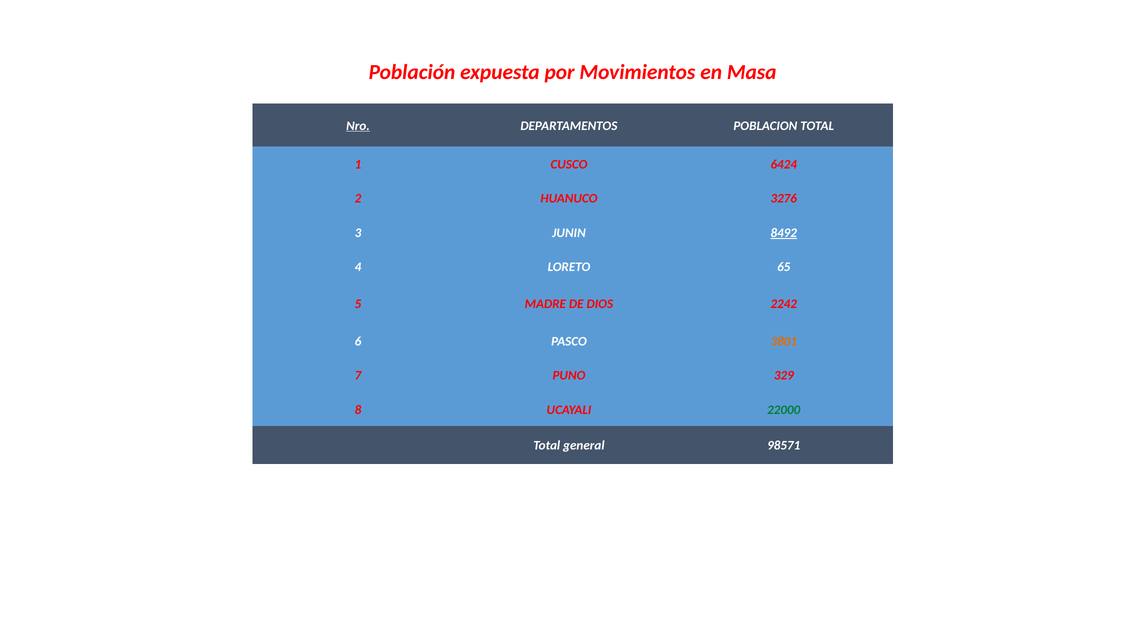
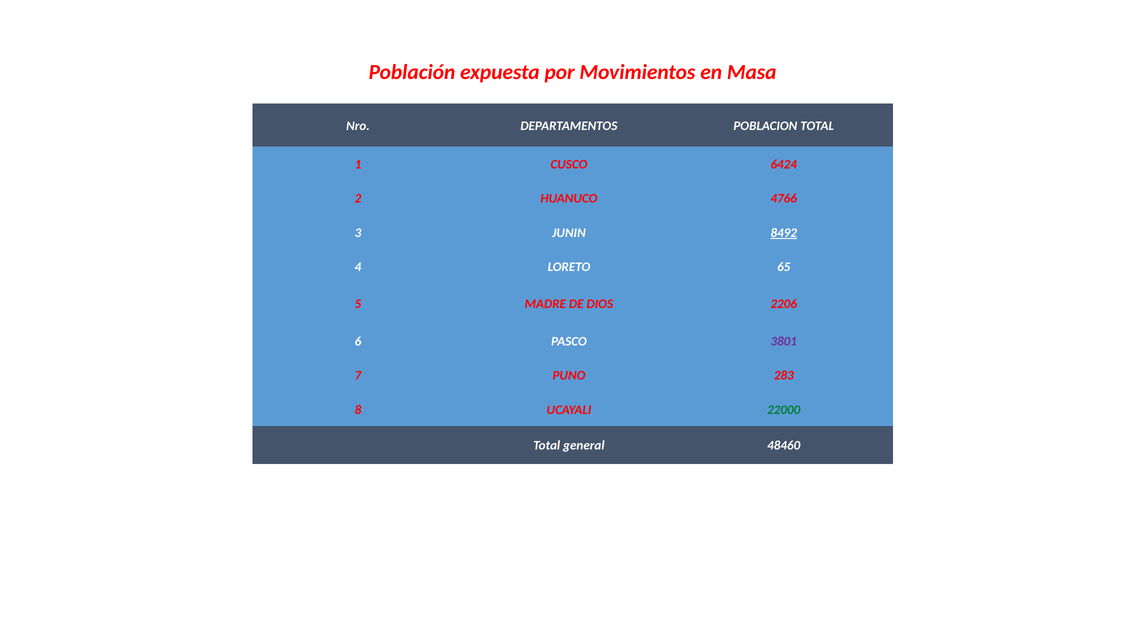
Nro underline: present -> none (358, 126)
3276: 3276 -> 4766 (784, 199)
2242: 2242 -> 2206 (784, 304)
3801 colour: orange -> purple (784, 341)
329: 329 -> 283 (784, 375)
98571: 98571 -> 48460 (784, 446)
